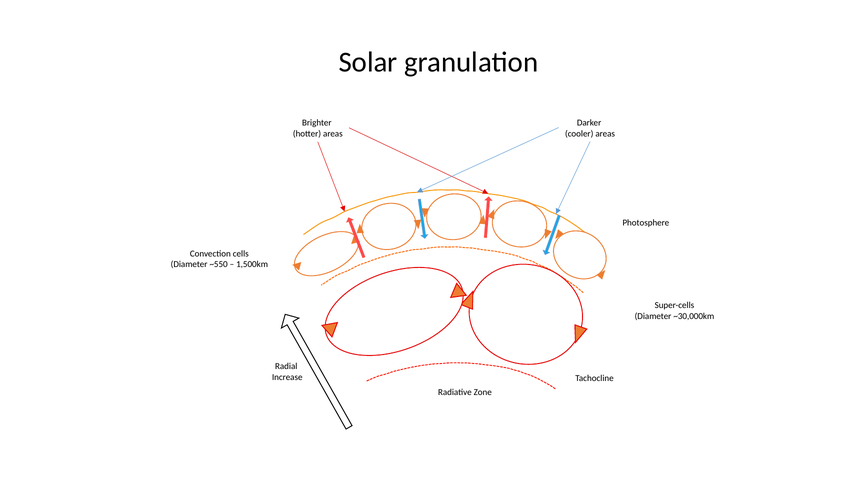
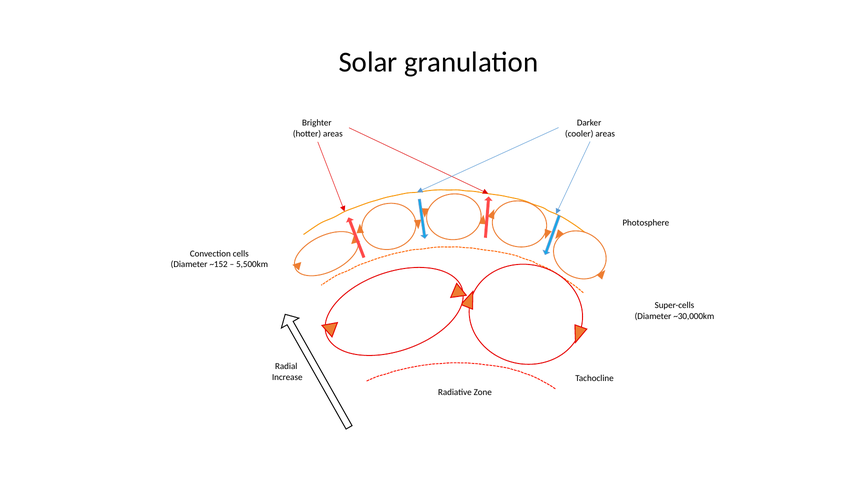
~550: ~550 -> ~152 (219, 264)
1,500km: 1,500km -> 5,500km (252, 264)
